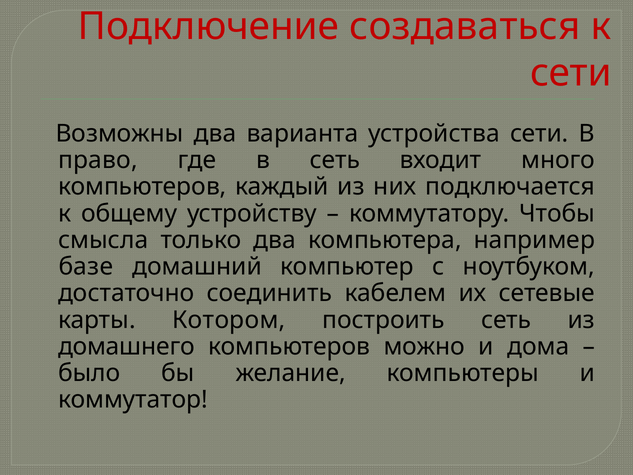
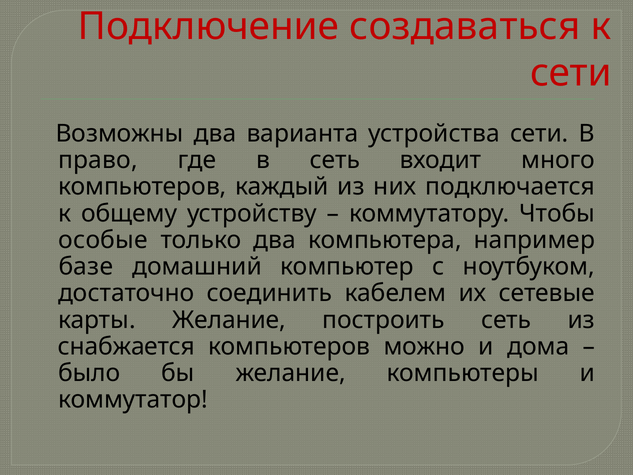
смысла: смысла -> особые (103, 240)
карты Котором: Котором -> Желание (229, 320)
домашнего: домашнего -> снабжается (126, 346)
